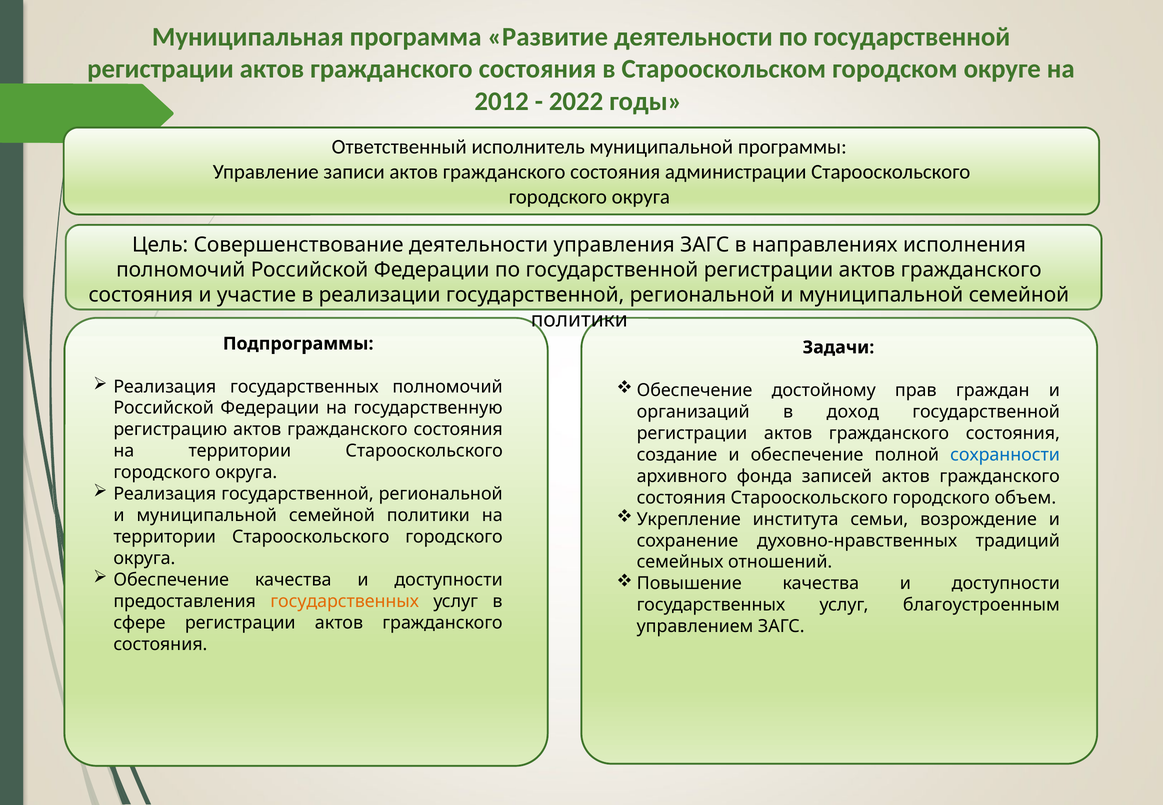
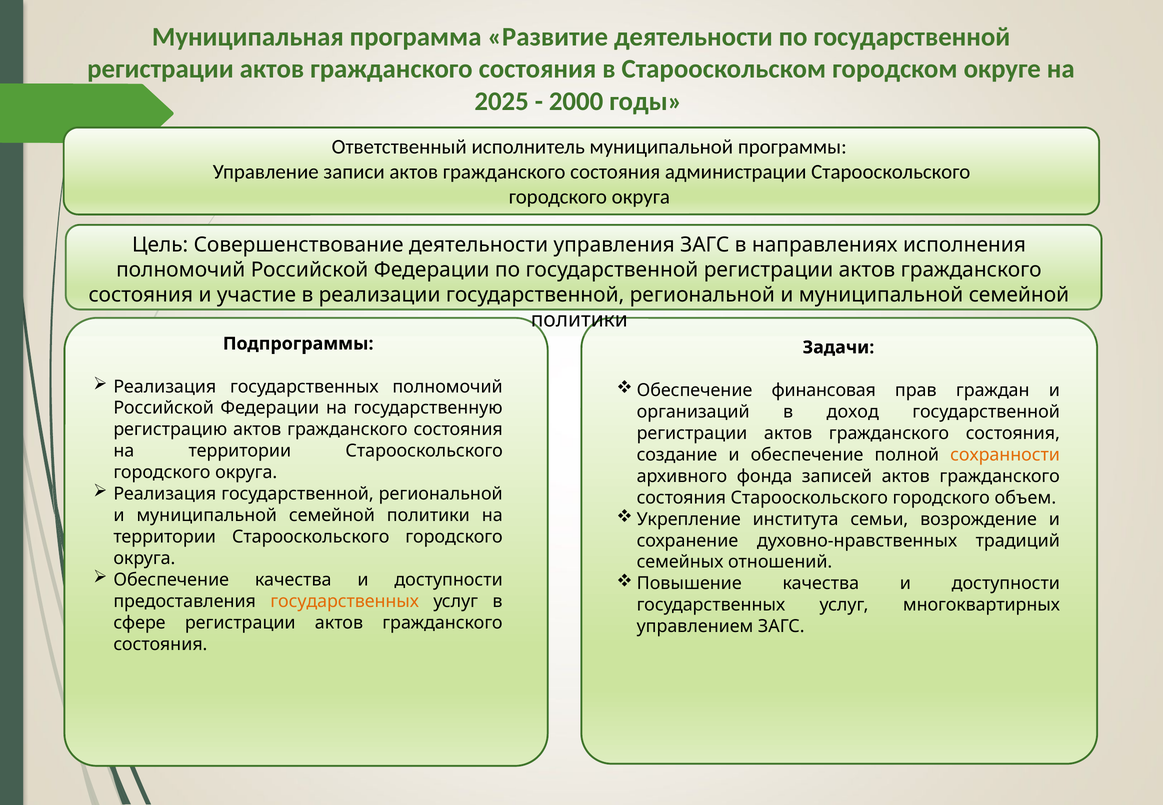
2012: 2012 -> 2025 (502, 101)
2022: 2022 -> 2000 (576, 101)
достойному: достойному -> финансовая (824, 390)
сохранности colour: blue -> orange (1005, 455)
благоустроенным: благоустроенным -> многоквартирных (981, 605)
